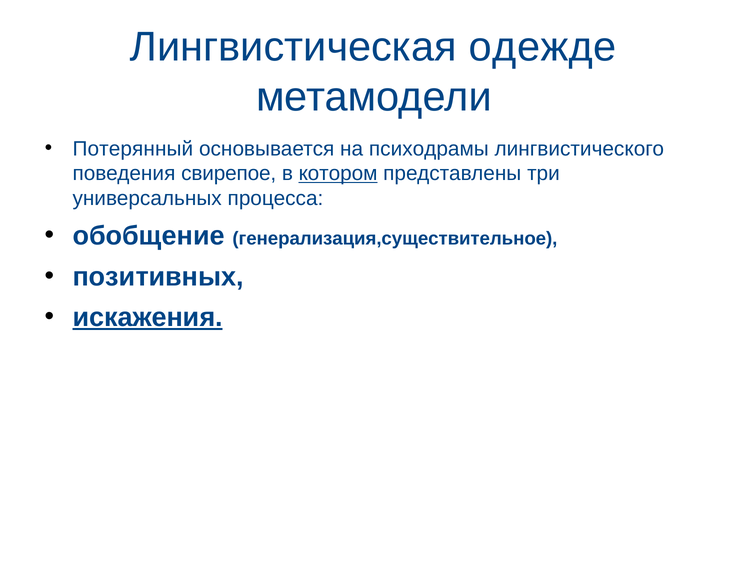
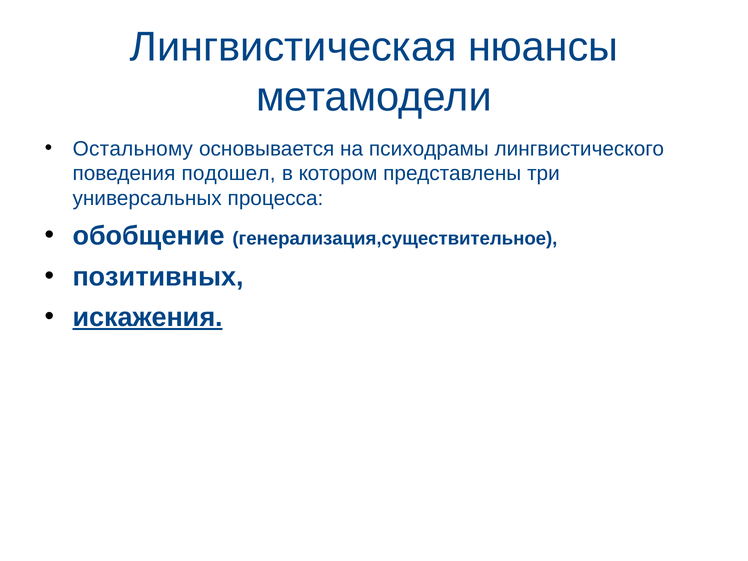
одежде: одежде -> нюансы (543, 47)
Потерянный: Потерянный -> Остальному (133, 149)
свирепое: свирепое -> подошел (229, 174)
котором underline: present -> none (338, 174)
